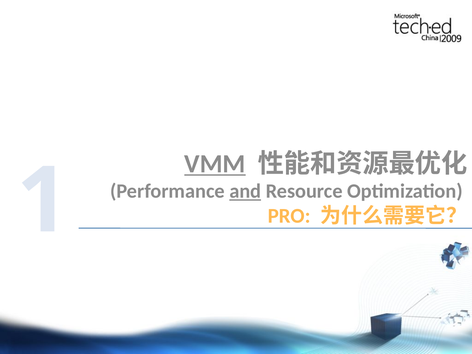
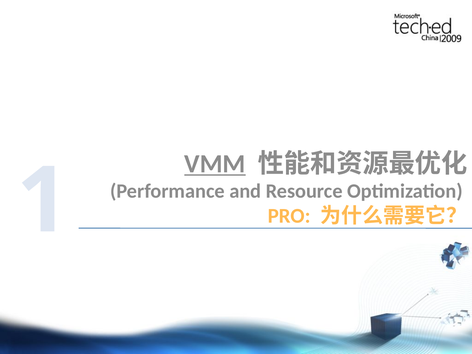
and underline: present -> none (245, 191)
